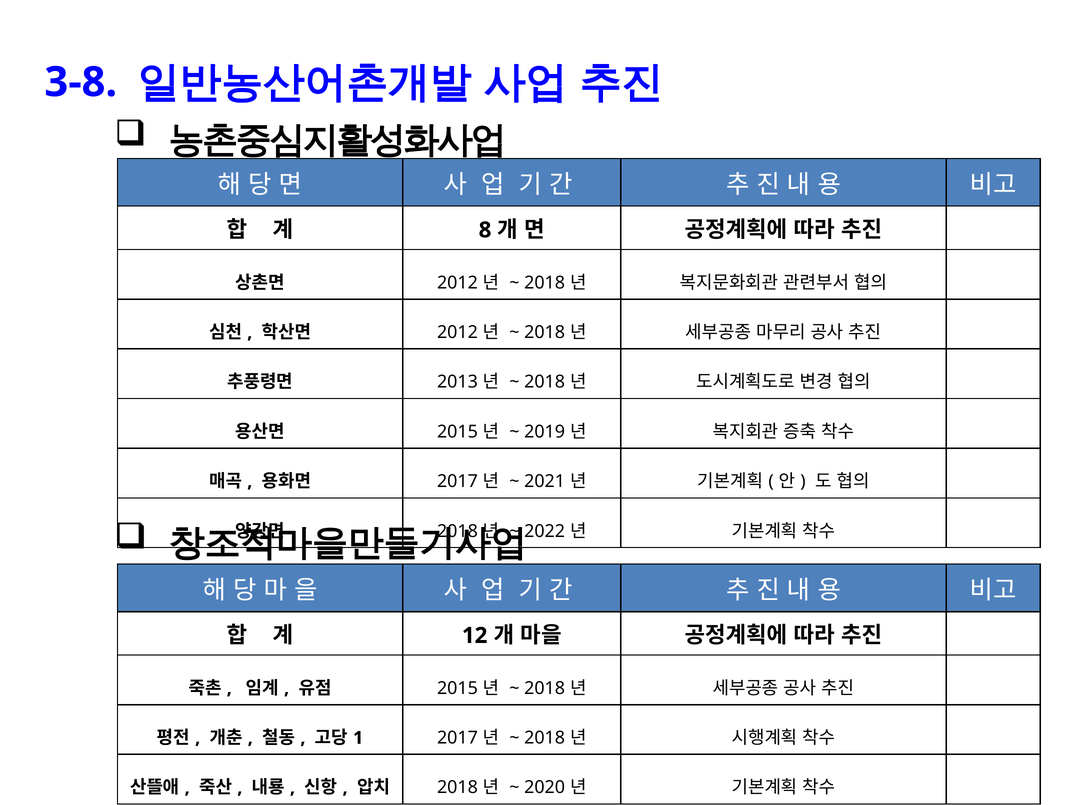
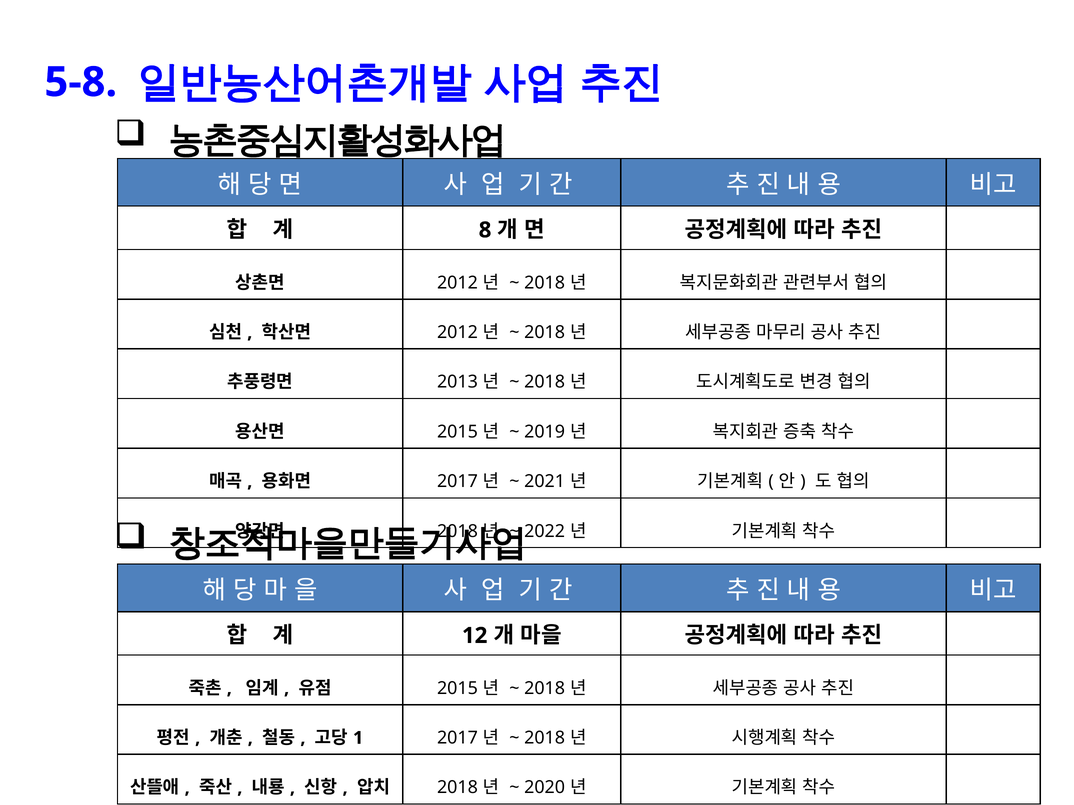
3-8: 3-8 -> 5-8 (81, 82)
